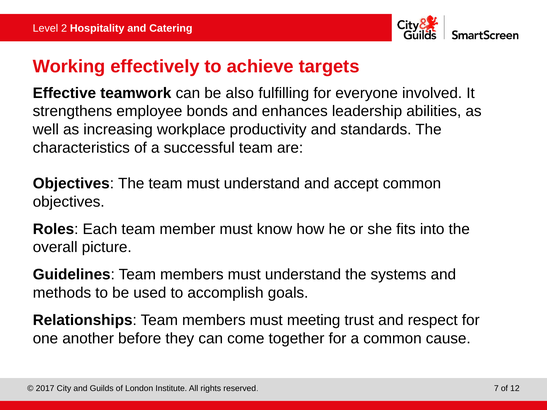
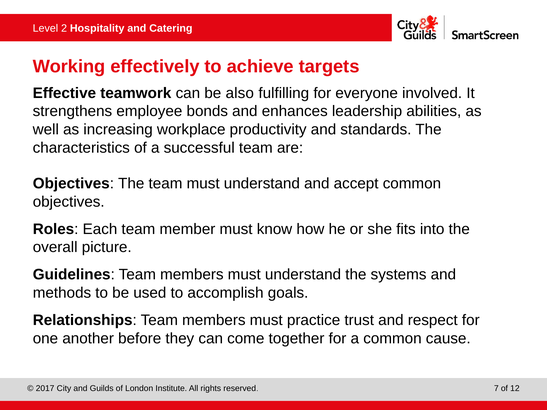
meeting: meeting -> practice (314, 320)
